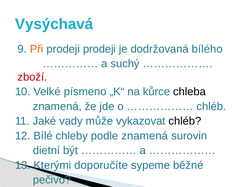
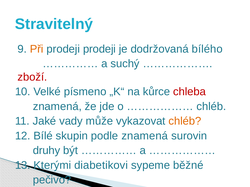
Vysýchavá: Vysýchavá -> Stravitelný (54, 24)
chleba colour: black -> red (190, 92)
chléb colour: black -> orange (185, 121)
chleby: chleby -> skupin (72, 136)
dietní: dietní -> druhy (47, 151)
doporučíte: doporučíte -> diabetikovi (101, 166)
